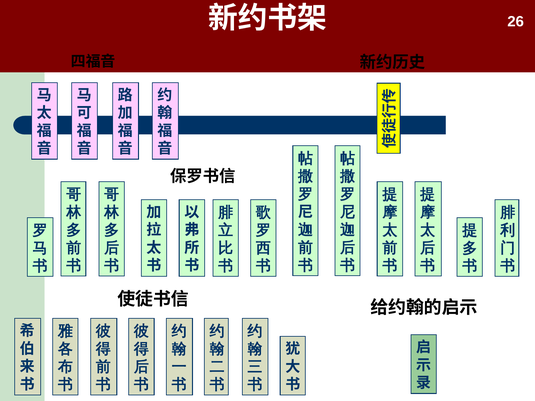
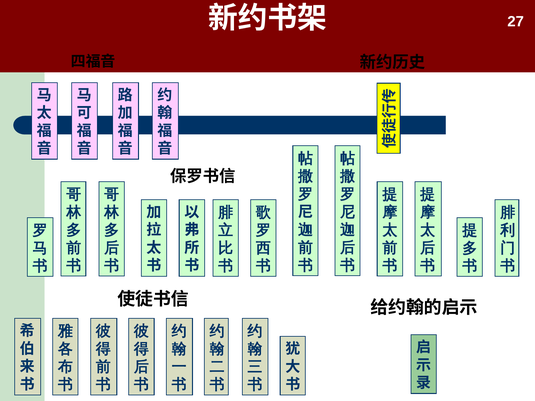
26: 26 -> 27 (516, 22)
